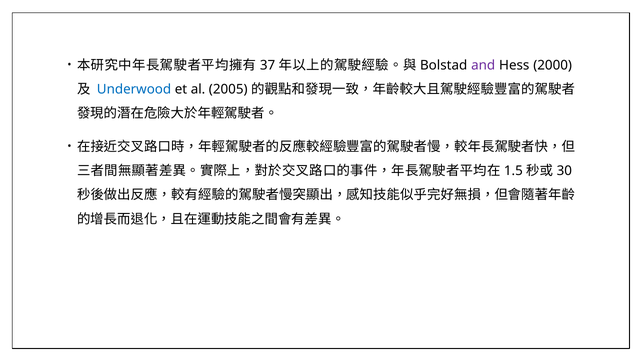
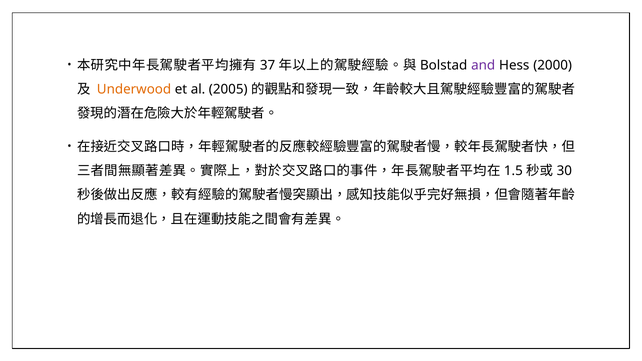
Underwood colour: blue -> orange (134, 89)
